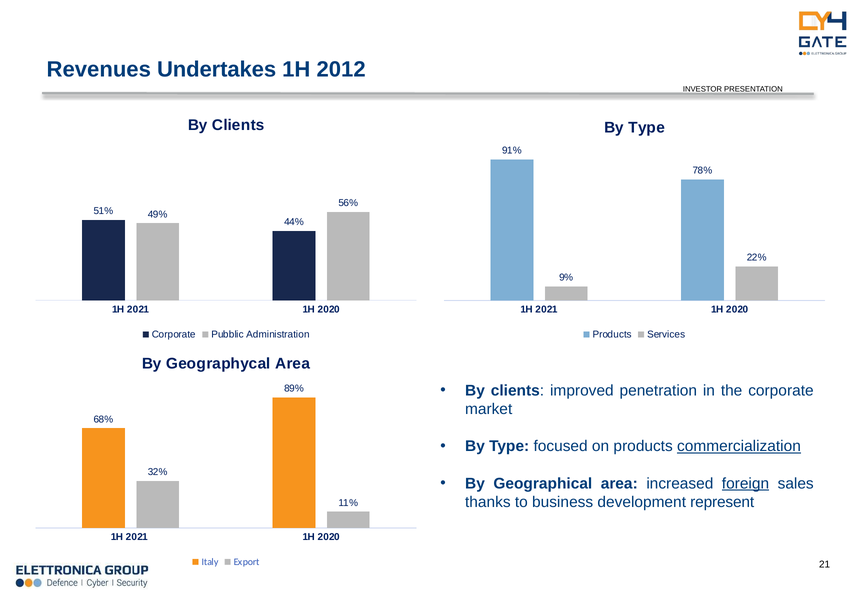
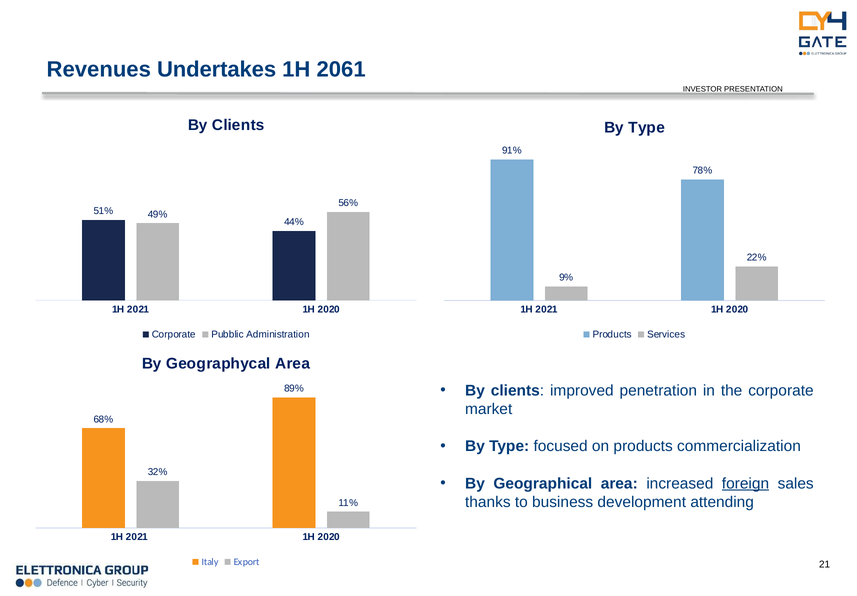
2012: 2012 -> 2061 (341, 69)
commercialization underline: present -> none (739, 446)
represent: represent -> attending (722, 502)
